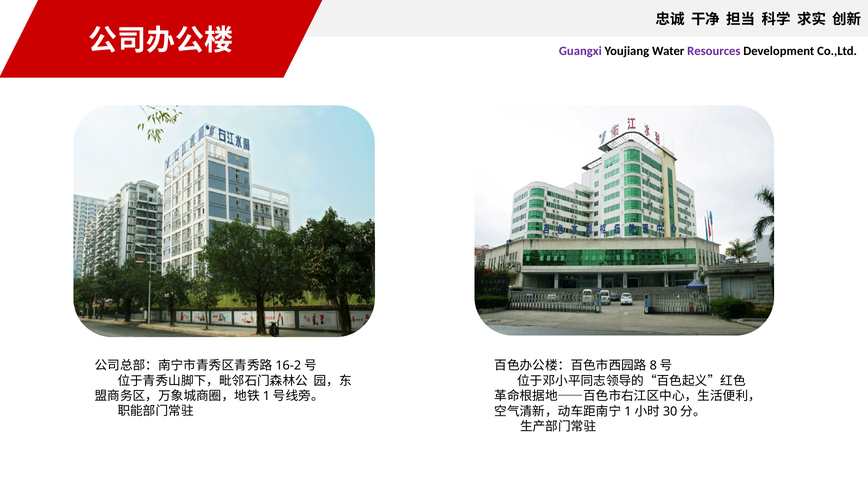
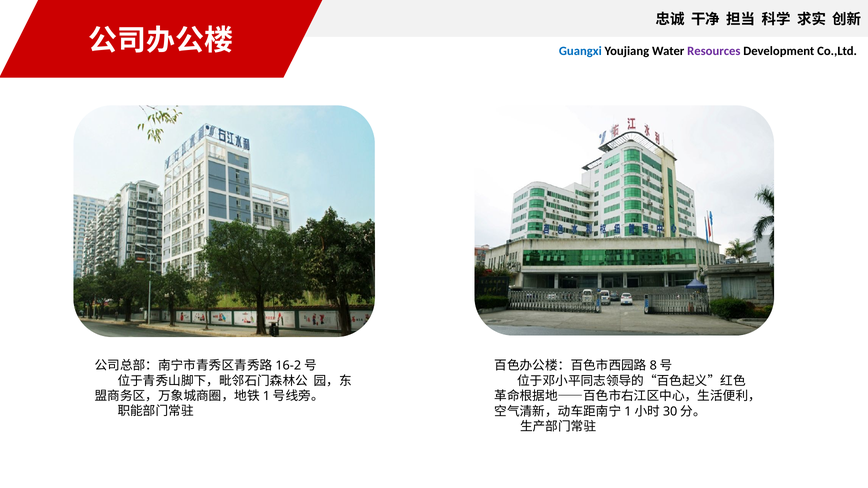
Guangxi colour: purple -> blue (580, 51)
